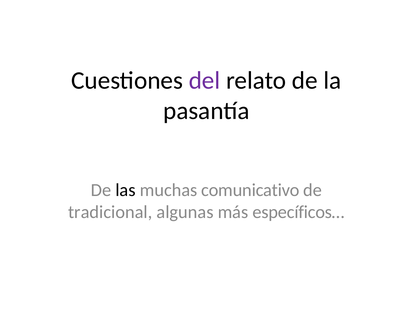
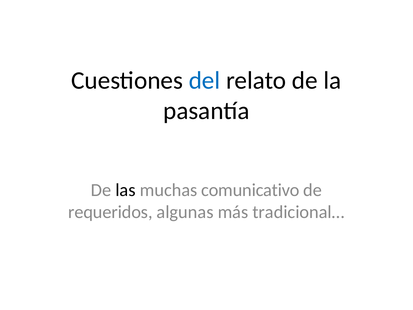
del colour: purple -> blue (205, 80)
tradicional: tradicional -> requeridos (110, 212)
específicos…: específicos… -> tradicional… (298, 212)
